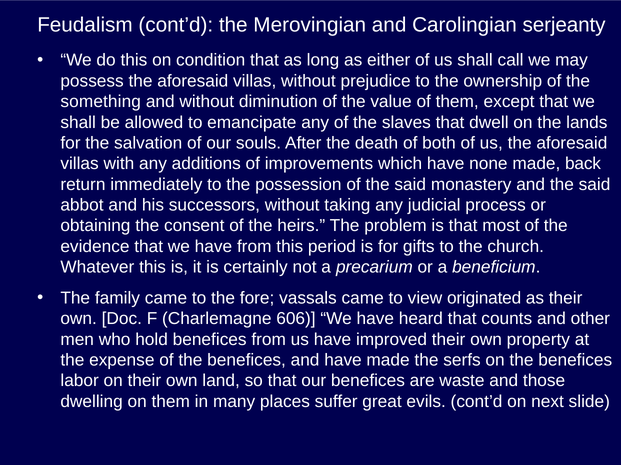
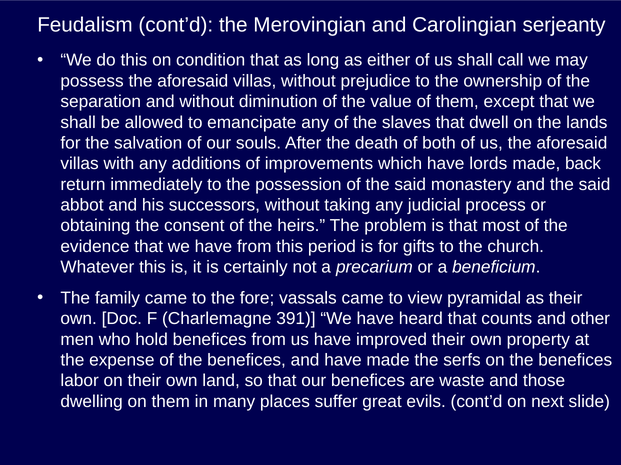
something: something -> separation (101, 102)
none: none -> lords (488, 164)
originated: originated -> pyramidal (484, 299)
606: 606 -> 391 (296, 319)
